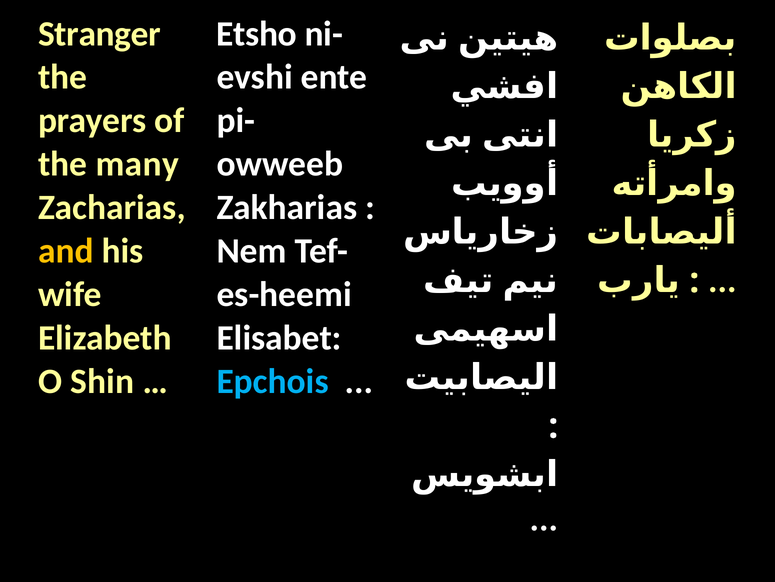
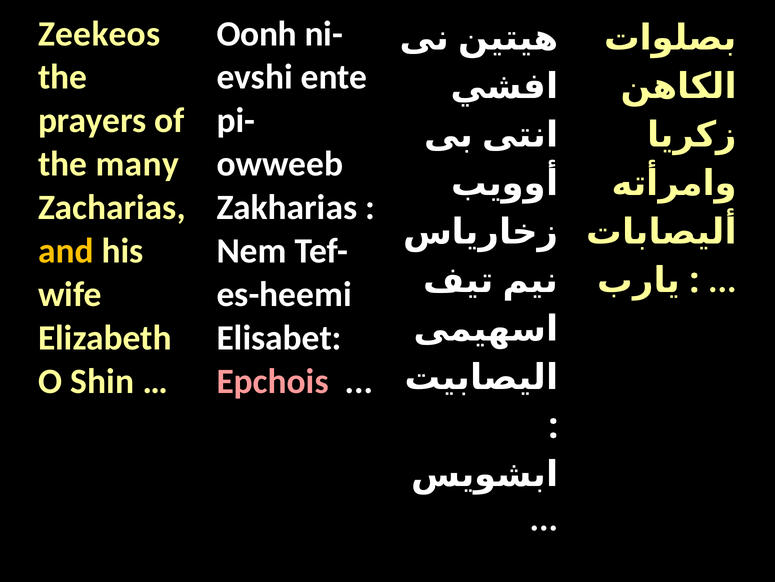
Stranger: Stranger -> Zeekeos (99, 34)
Etsho: Etsho -> Oonh (257, 34)
Epchois colour: light blue -> pink (273, 381)
